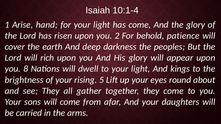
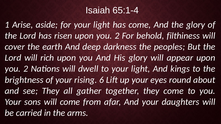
10:1-4: 10:1-4 -> 65:1-4 (126, 10)
hand: hand -> aside (47, 25)
patience: patience -> filthiness (183, 36)
8: 8 -> 2 (26, 69)
5: 5 -> 6 (102, 80)
